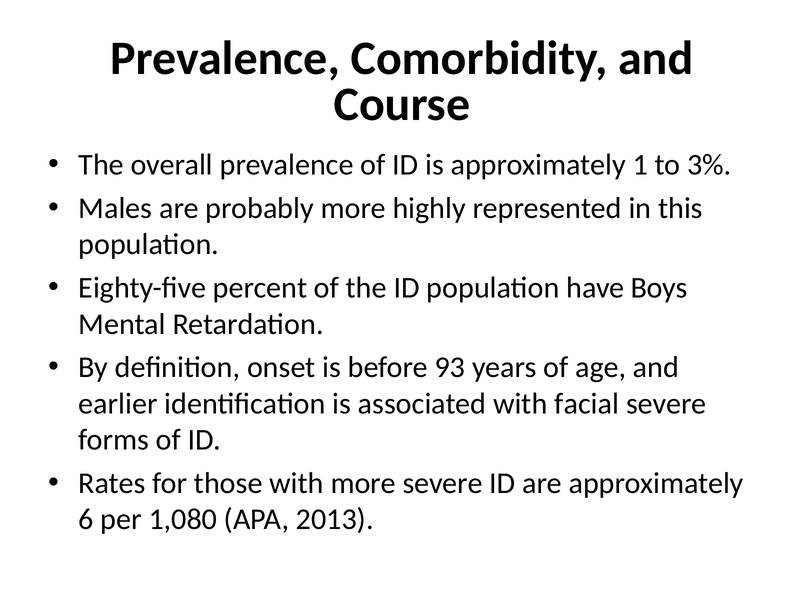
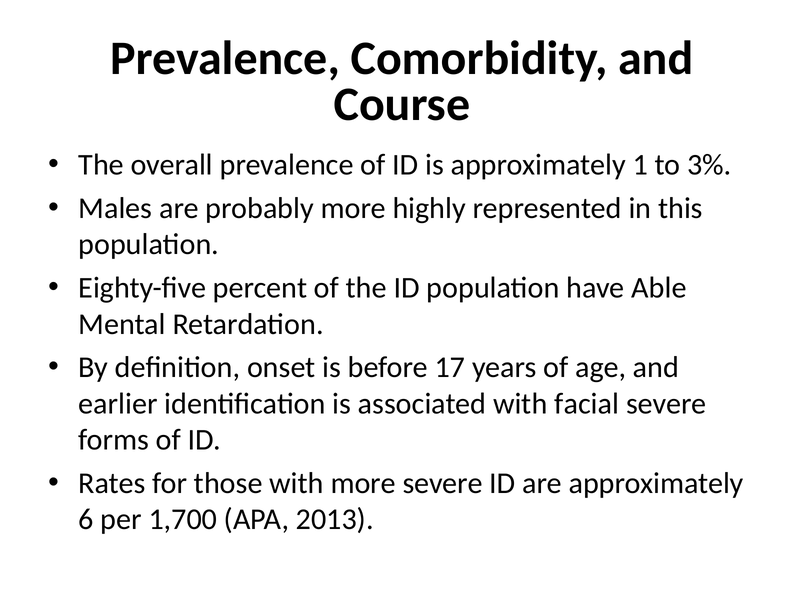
Boys: Boys -> Able (659, 288)
93: 93 -> 17 (450, 367)
1,080: 1,080 -> 1,700 (183, 519)
